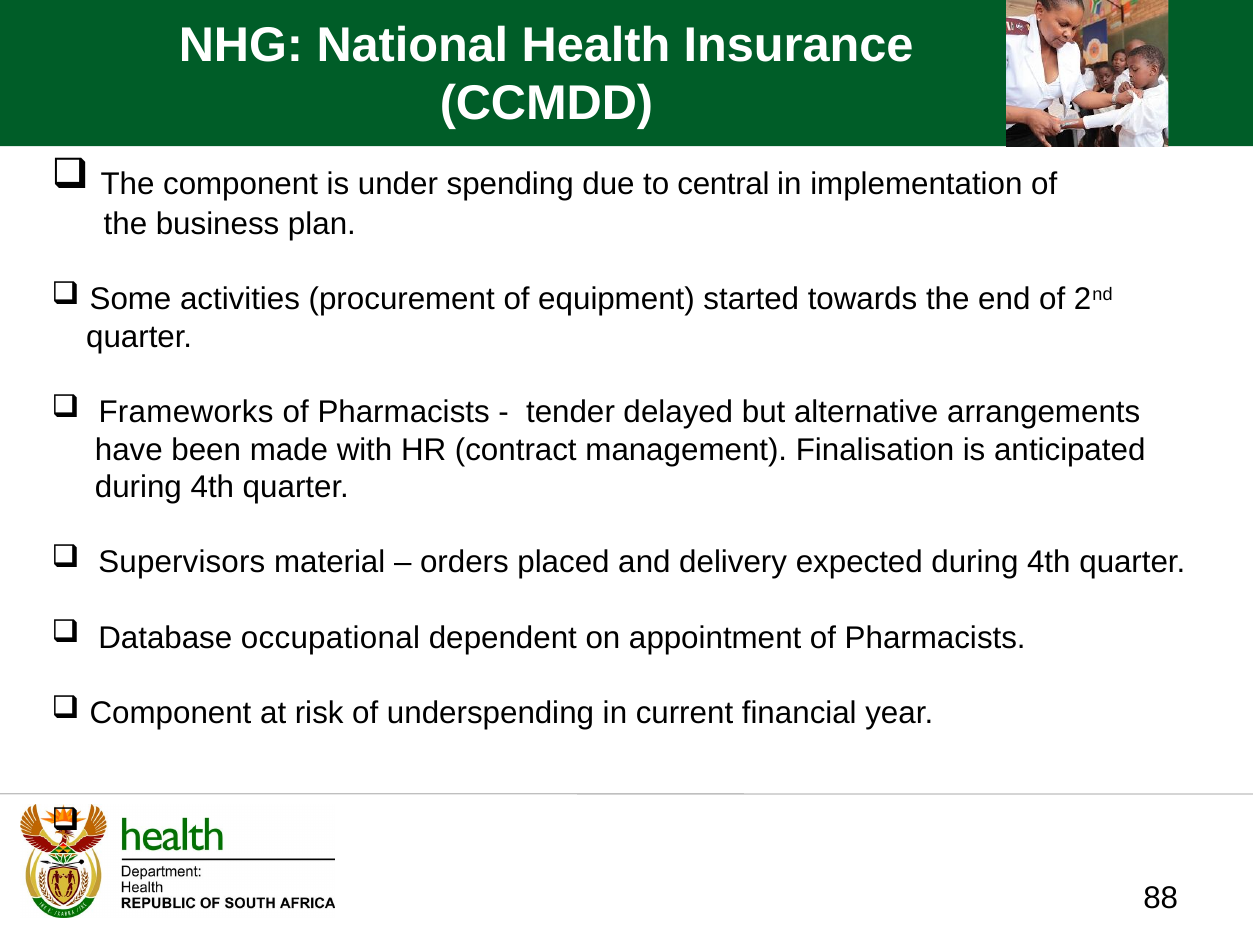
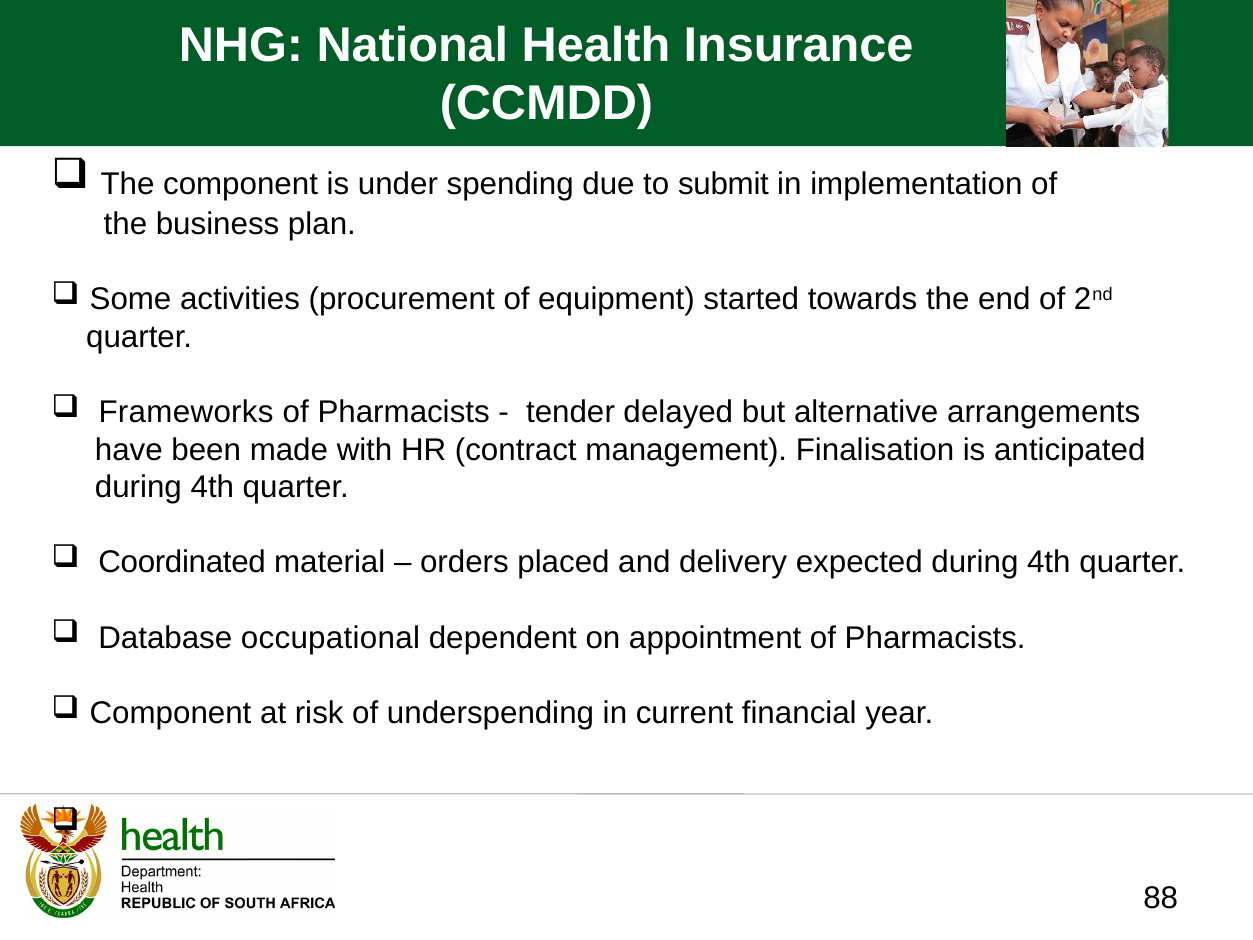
central: central -> submit (723, 184)
Supervisors: Supervisors -> Coordinated (182, 562)
